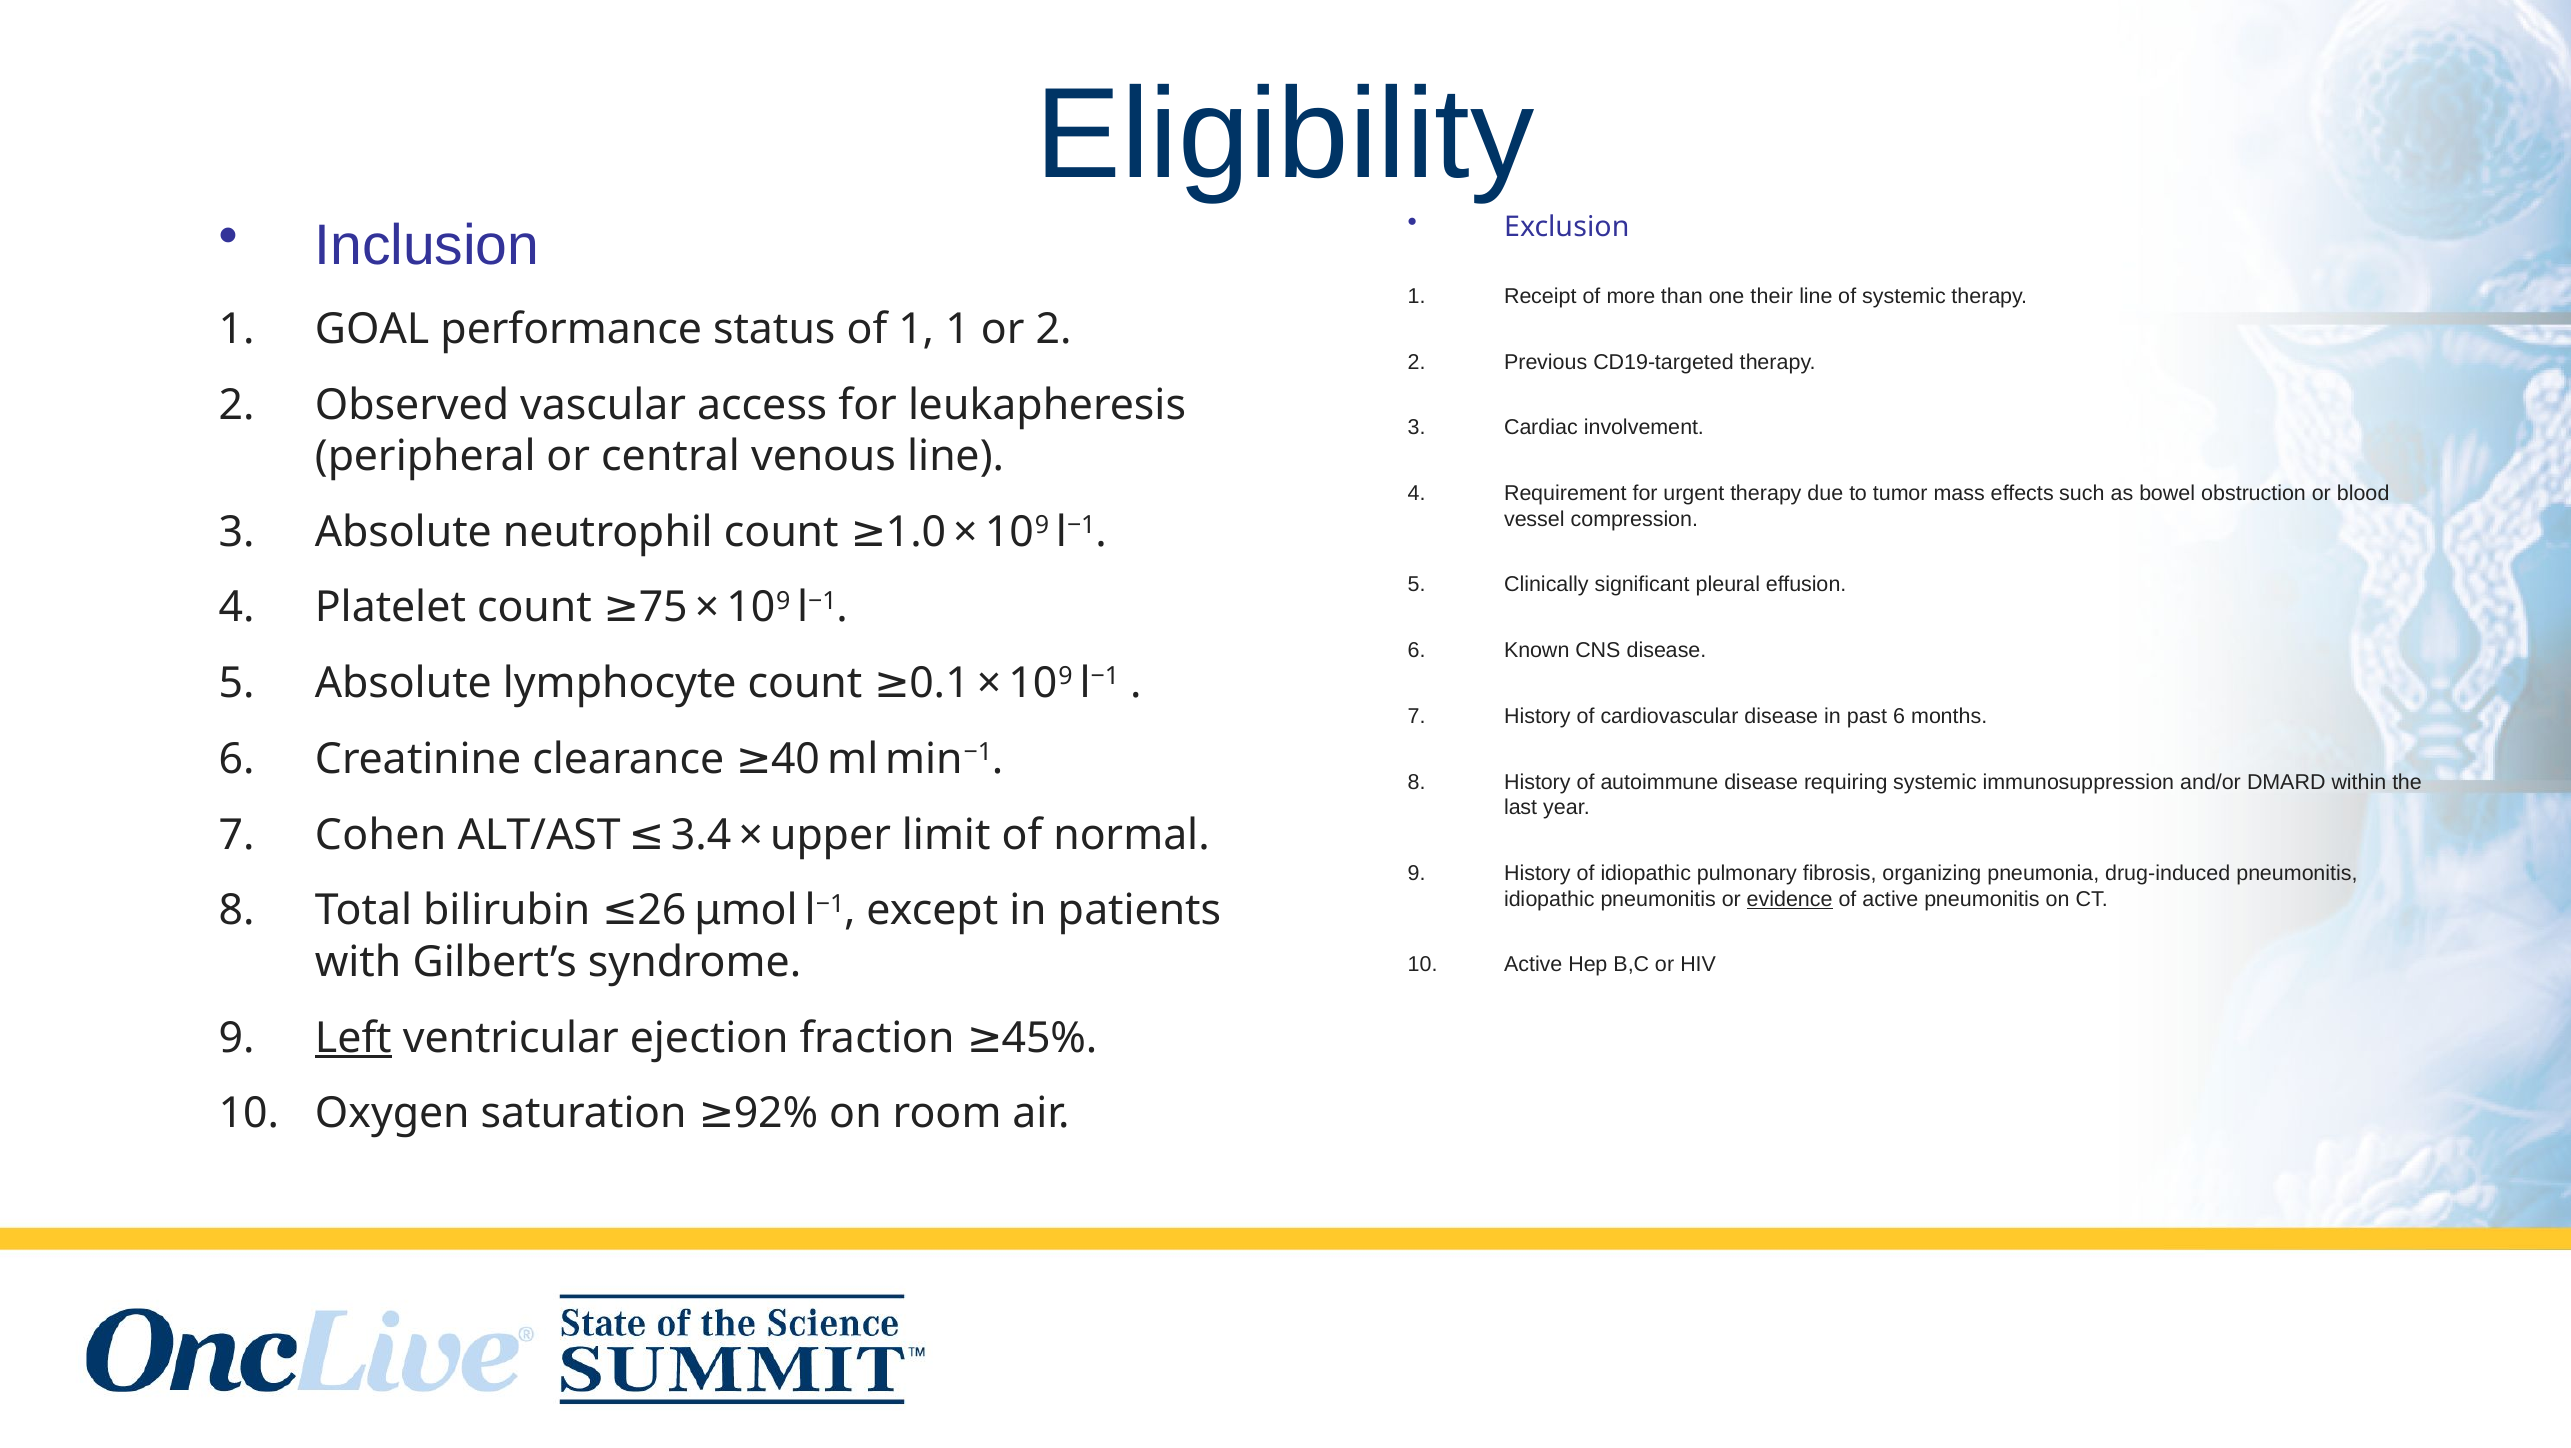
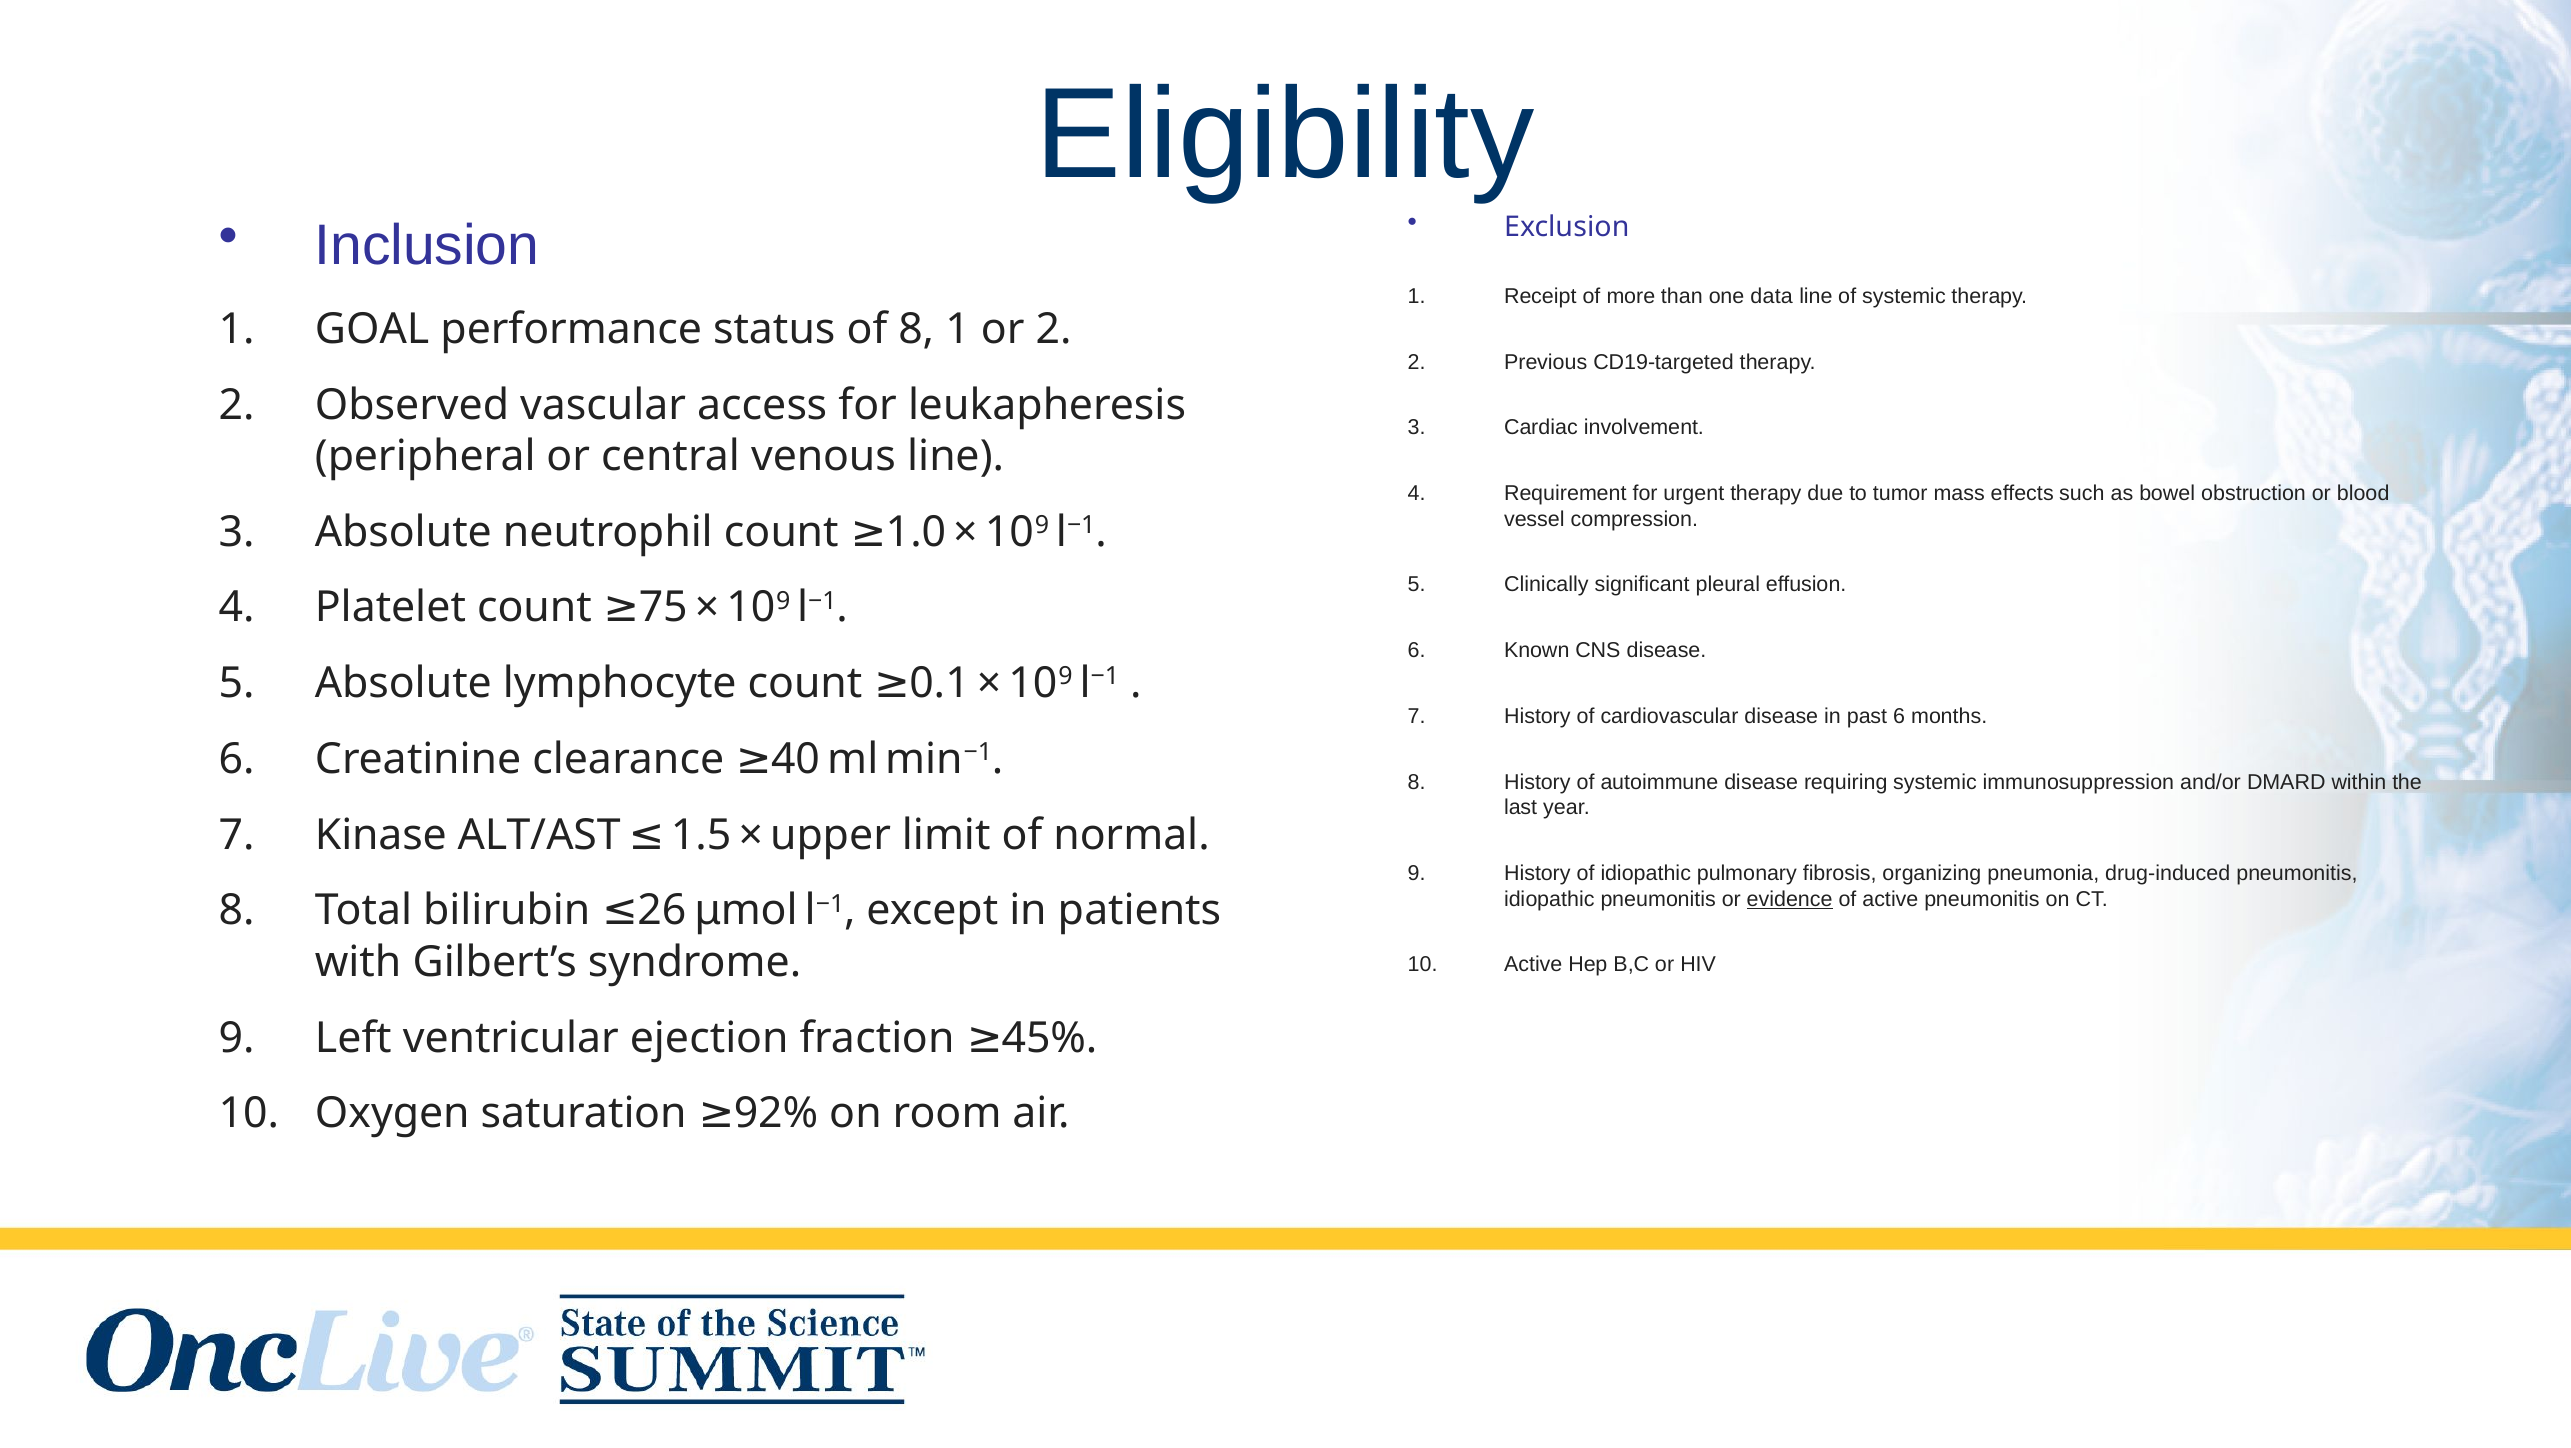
their: their -> data (1772, 296)
of 1: 1 -> 8 (916, 329)
Cohen: Cohen -> Kinase (381, 835)
3.4: 3.4 -> 1.5 (701, 835)
Left underline: present -> none (353, 1038)
